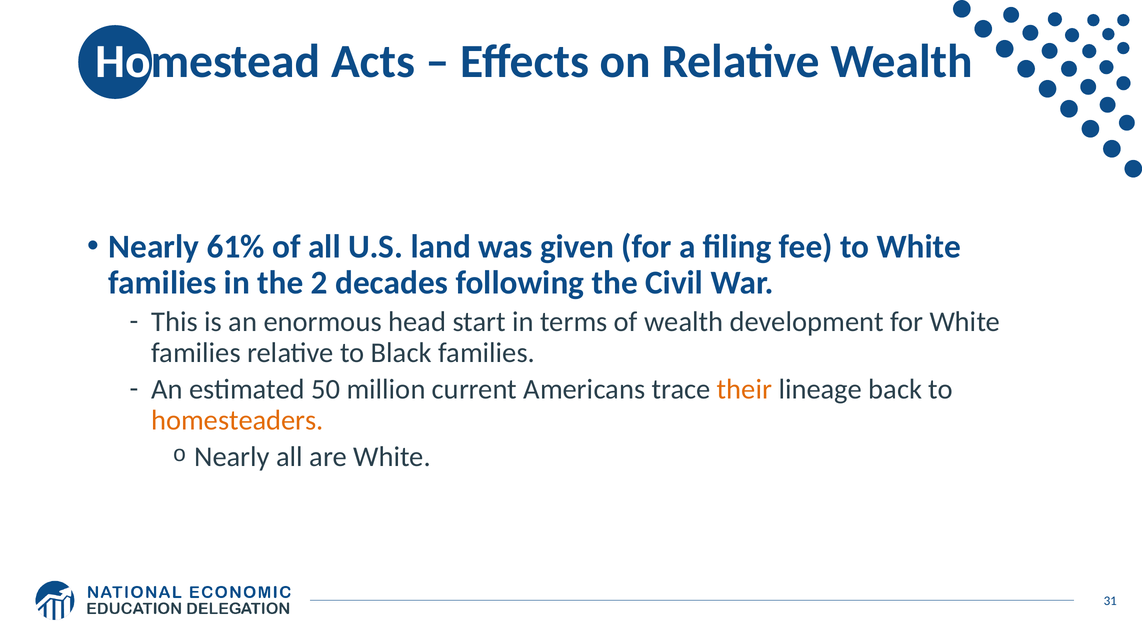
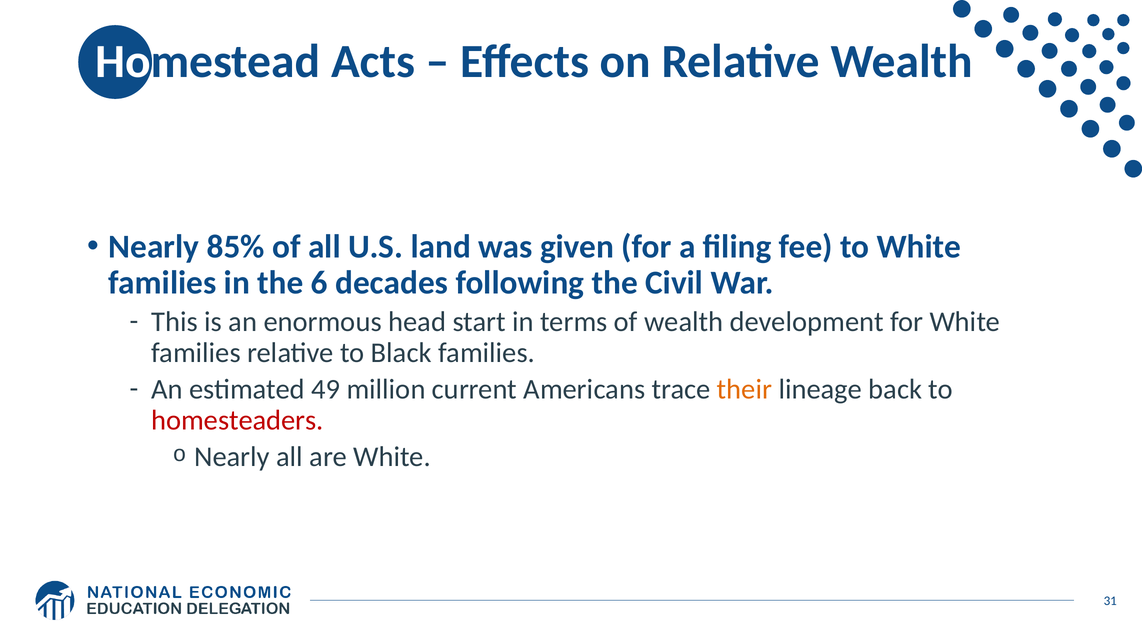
61%: 61% -> 85% (236, 247)
2: 2 -> 6 (319, 283)
50: 50 -> 49 (326, 390)
homesteaders colour: orange -> red (237, 421)
